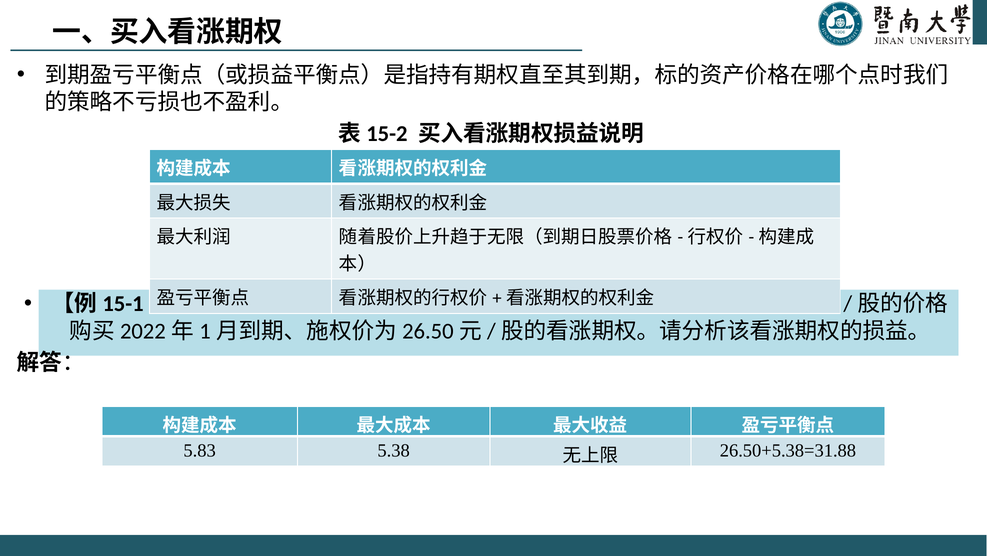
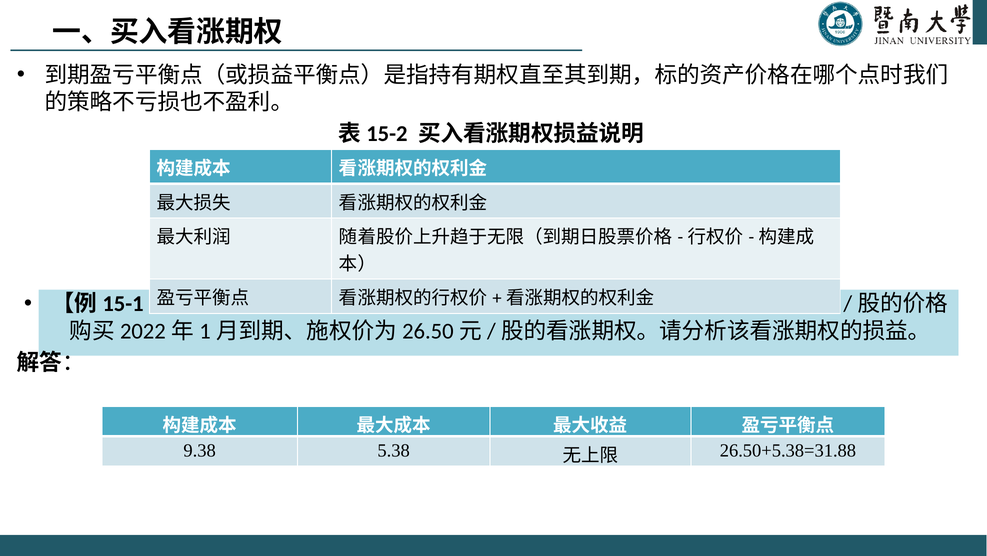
5.83: 5.83 -> 9.38 (200, 450)
